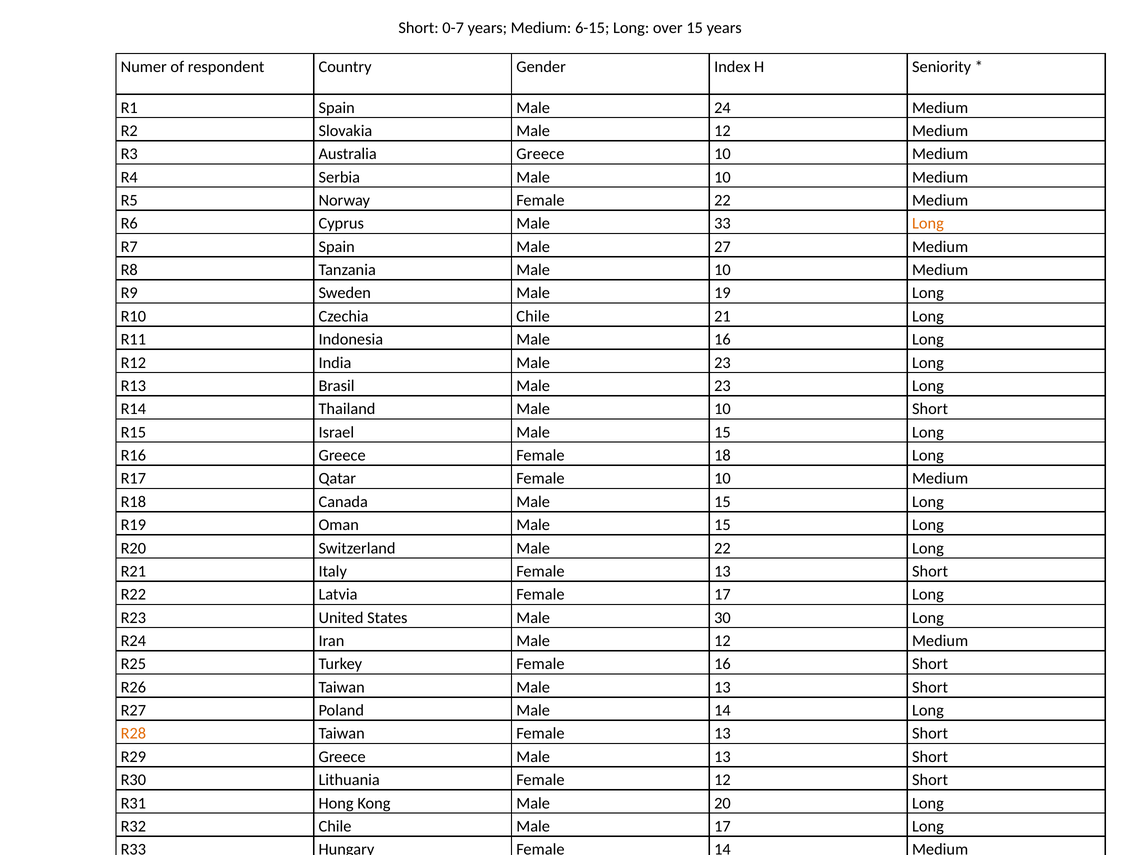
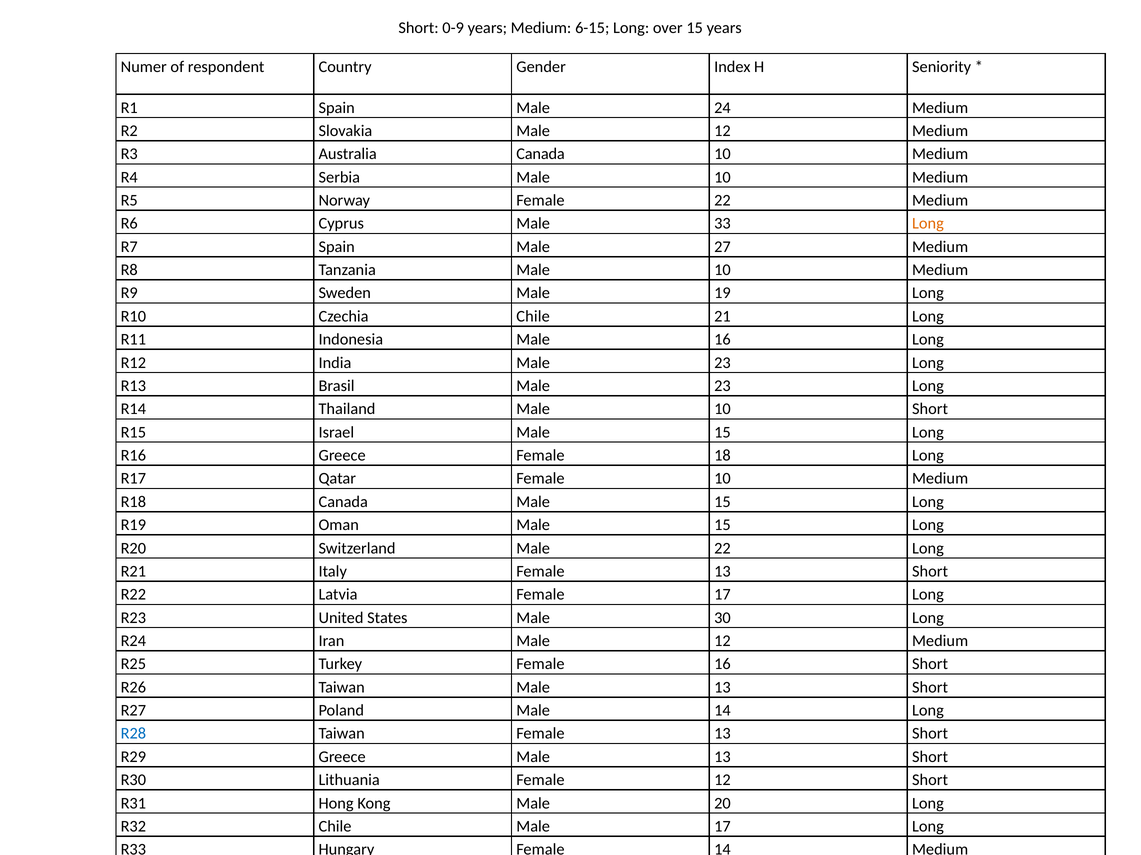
0-7: 0-7 -> 0-9 (453, 28)
Australia Greece: Greece -> Canada (541, 154)
R28 colour: orange -> blue (133, 734)
